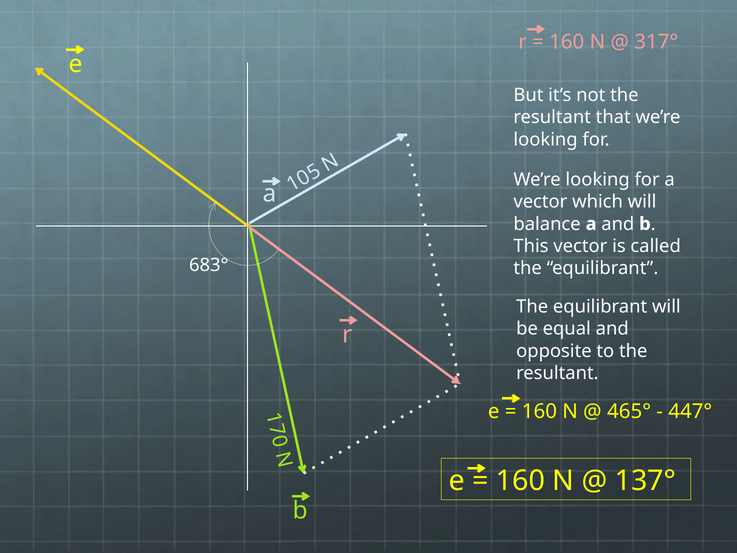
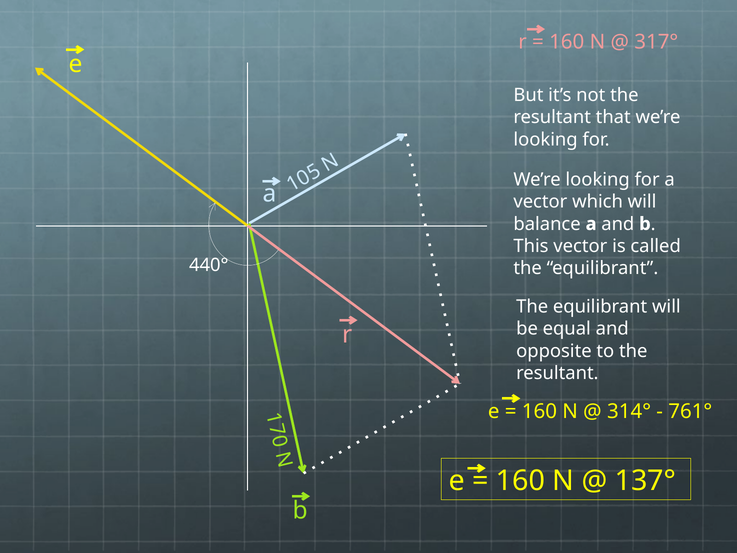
683°: 683° -> 440° (209, 265)
465°: 465° -> 314° (629, 411)
447°: 447° -> 761° (690, 411)
